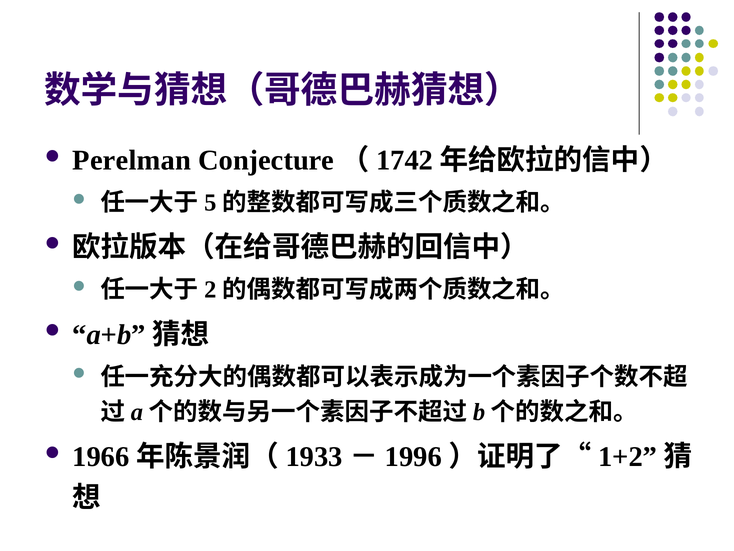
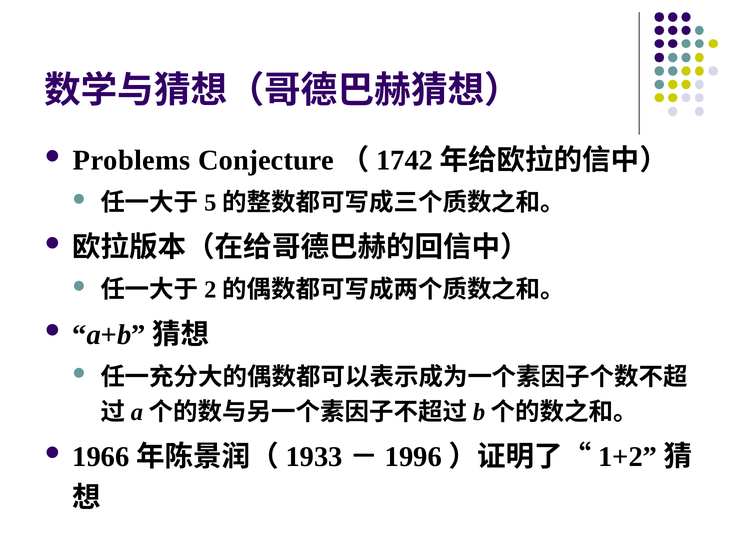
Perelman: Perelman -> Problems (132, 160)
